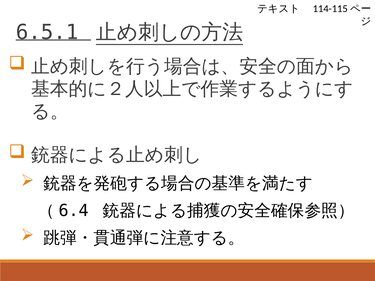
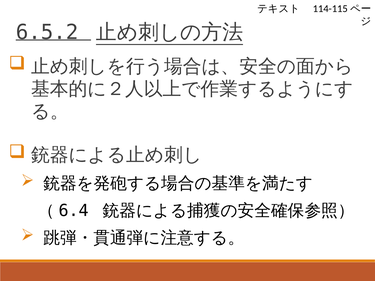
6.5.1: 6.5.1 -> 6.5.2 (47, 32)
